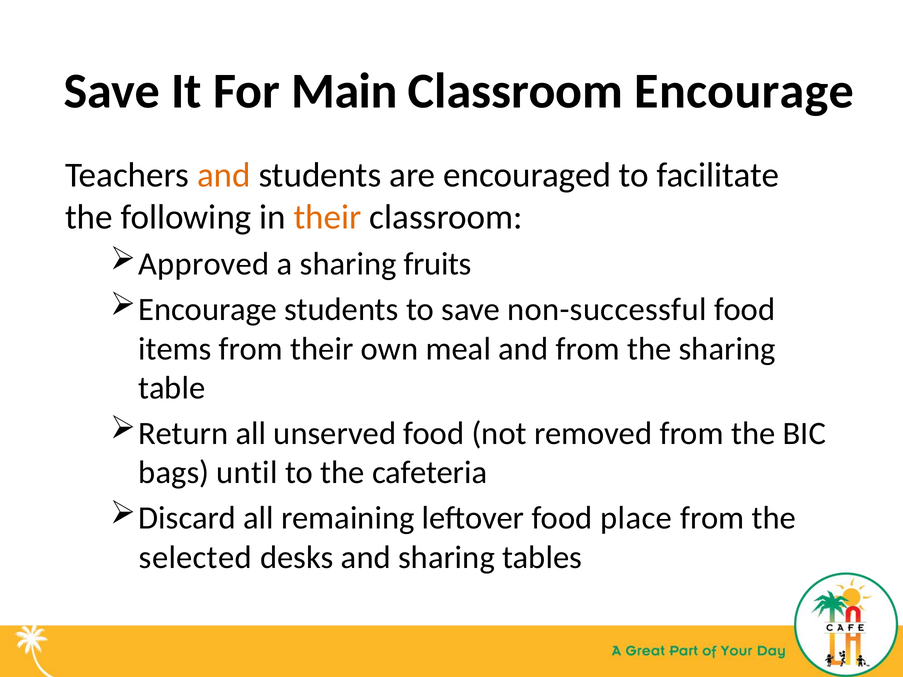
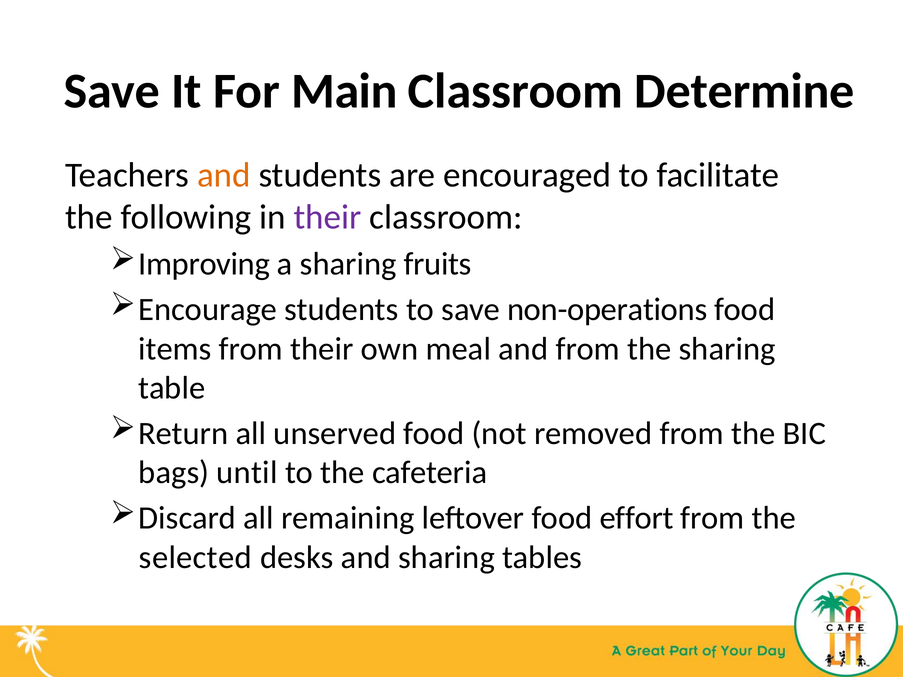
Classroom Encourage: Encourage -> Determine (744, 91)
their colour: orange -> purple (328, 217)
Approved: Approved -> Improving (204, 264)
non-successful: non-successful -> non-operations (607, 310)
place: place -> effort (637, 518)
